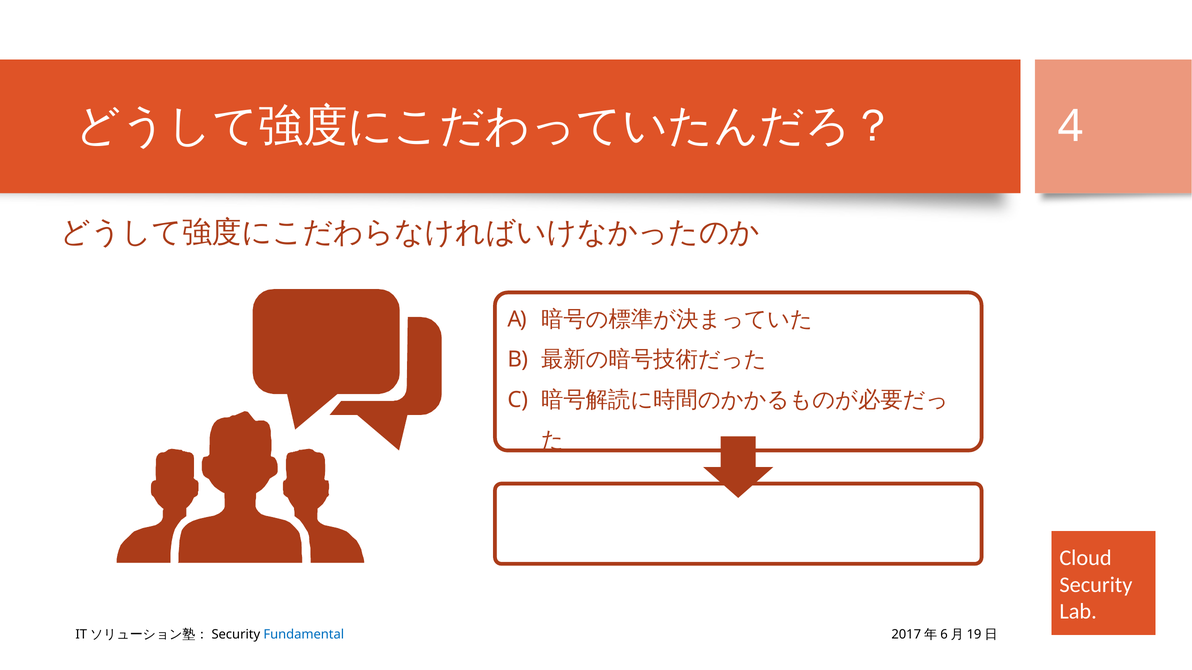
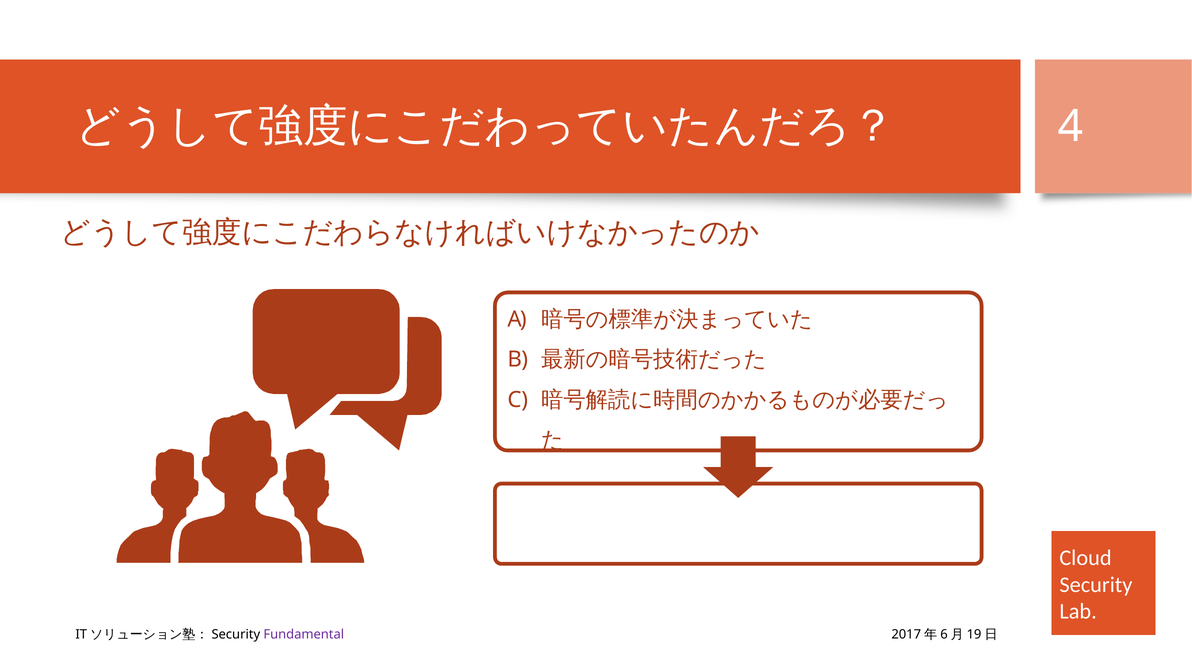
Fundamental colour: blue -> purple (304, 635)
